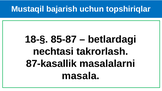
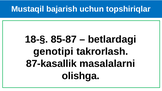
nechtasi: nechtasi -> genotipi (53, 52)
masala: masala -> olishga (81, 76)
